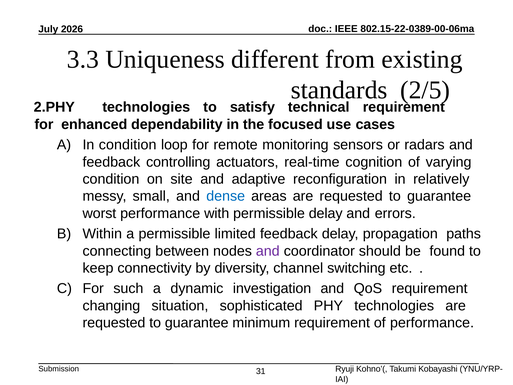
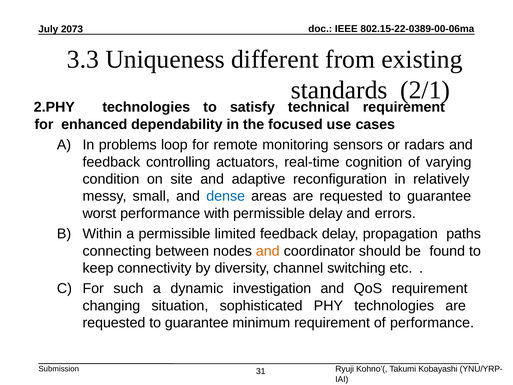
2026: 2026 -> 2073 (72, 29)
2/5: 2/5 -> 2/1 (425, 90)
In condition: condition -> problems (128, 145)
and colour: purple -> orange (268, 251)
